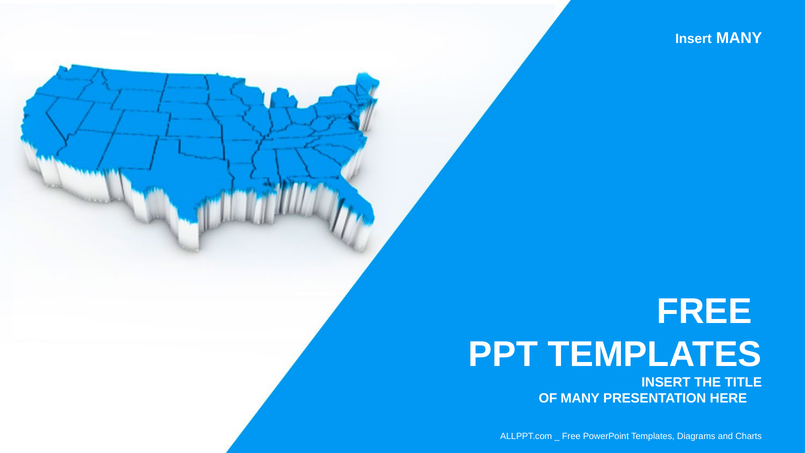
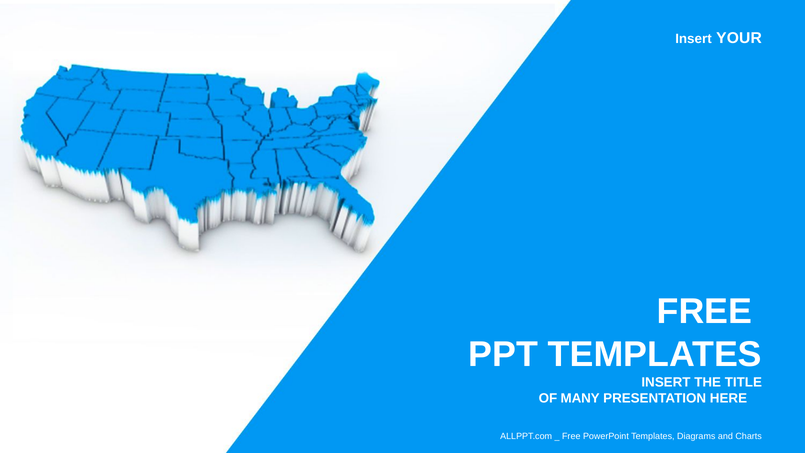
Insert MANY: MANY -> YOUR (739, 38)
